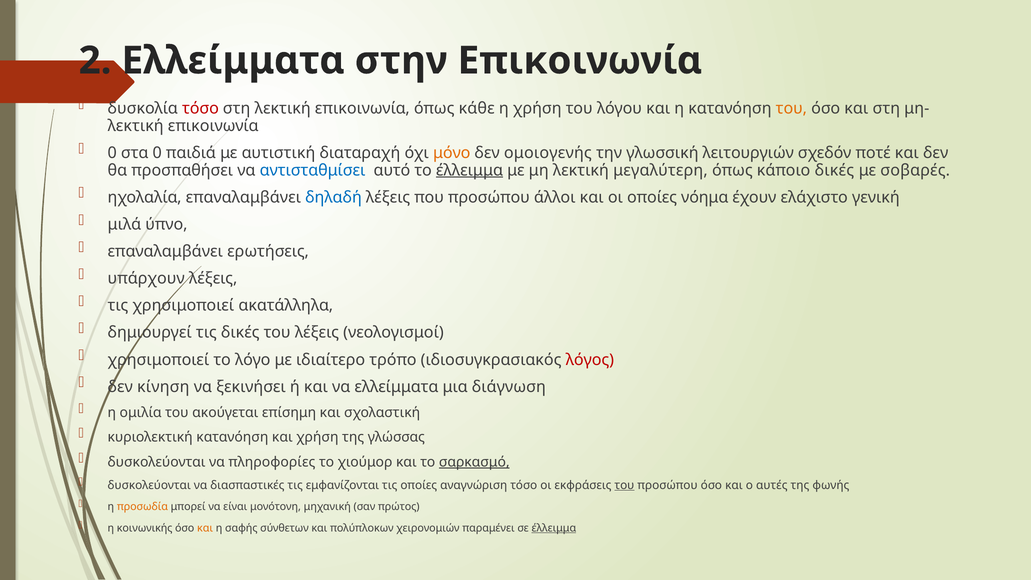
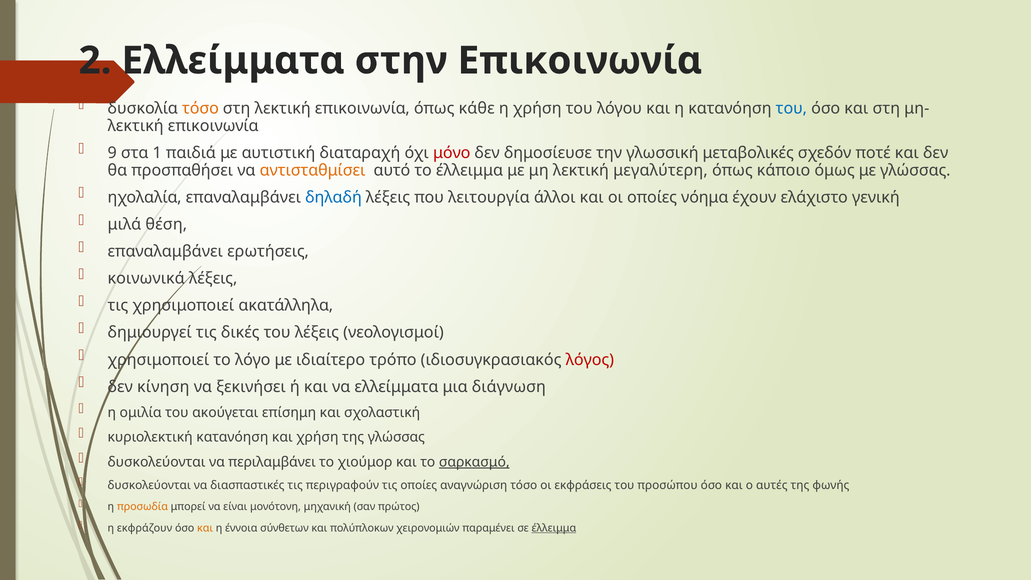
τόσο colour: red -> orange (200, 108)
του colour: orange -> blue (791, 108)
0: 0 -> 9 (112, 153)
στα 0: 0 -> 1 (157, 153)
μόνο colour: orange -> red (452, 153)
ομοιογενής: ομοιογενής -> δημοσίευσε (548, 153)
λειτουργιών: λειτουργιών -> μεταβολικές (748, 153)
αντισταθμίσει colour: blue -> orange (313, 170)
έλλειμμα underline: present -> none (470, 170)
κάποιο δικές: δικές -> όμως (835, 170)
με σοβαρές: σοβαρές -> γλώσσας (915, 170)
που προσώπου: προσώπου -> λειτουργία (489, 197)
ύπνο: ύπνο -> θέση (166, 224)
υπάρχουν: υπάρχουν -> κοινωνικά (146, 278)
πληροφορίες: πληροφορίες -> περιλαμβάνει (272, 462)
εμφανίζονται: εμφανίζονται -> περιγραφούν (342, 485)
του underline: present -> none (624, 485)
κοινωνικής: κοινωνικής -> εκφράζουν (145, 528)
σαφής: σαφής -> έννοια (241, 528)
